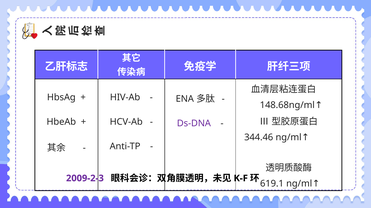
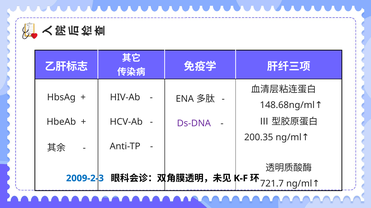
344.46: 344.46 -> 200.35 (259, 138)
2009-2-3 colour: purple -> blue (85, 179)
619.1: 619.1 -> 721.7 (272, 184)
